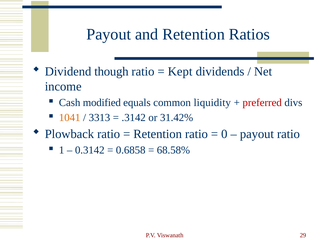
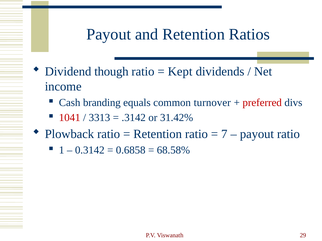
modified: modified -> branding (102, 103)
liquidity: liquidity -> turnover (212, 103)
1041 colour: orange -> red (70, 118)
0: 0 -> 7 (224, 134)
